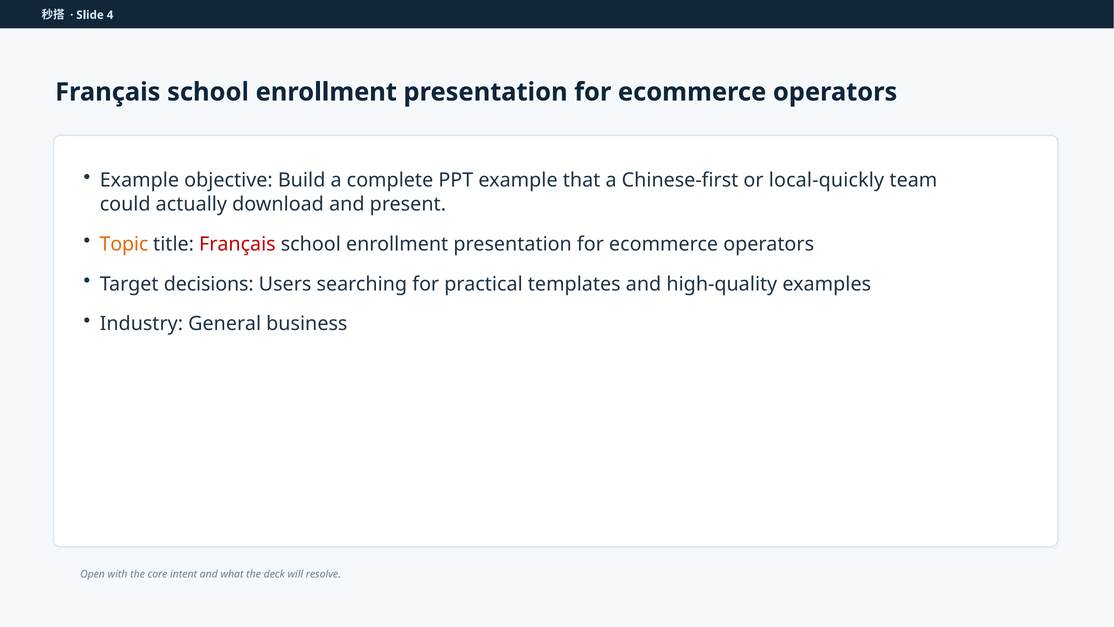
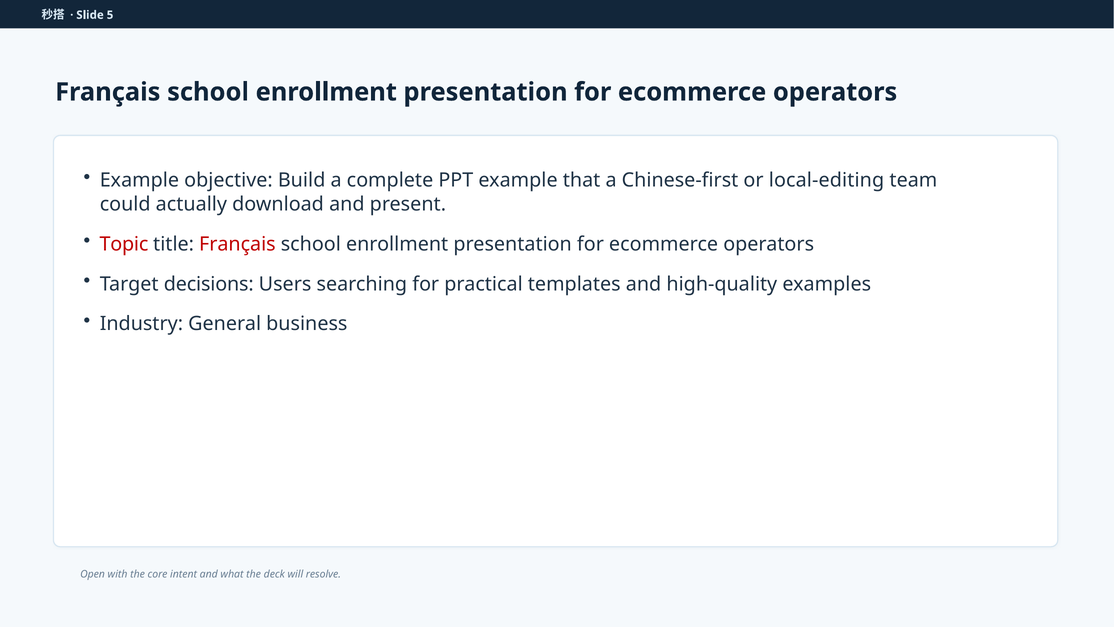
4: 4 -> 5 (110, 15)
local-quickly: local-quickly -> local-editing (826, 180)
Topic colour: orange -> red (124, 244)
